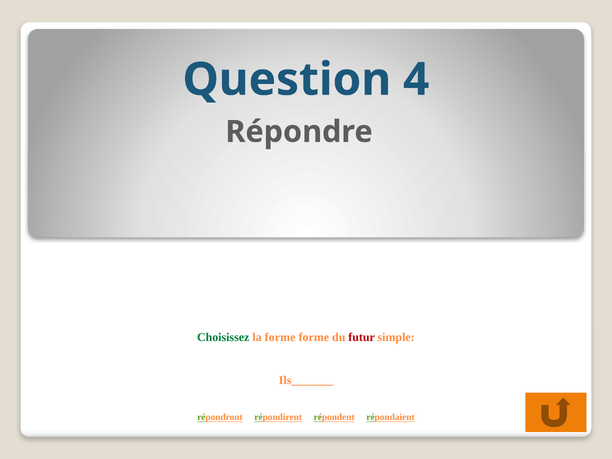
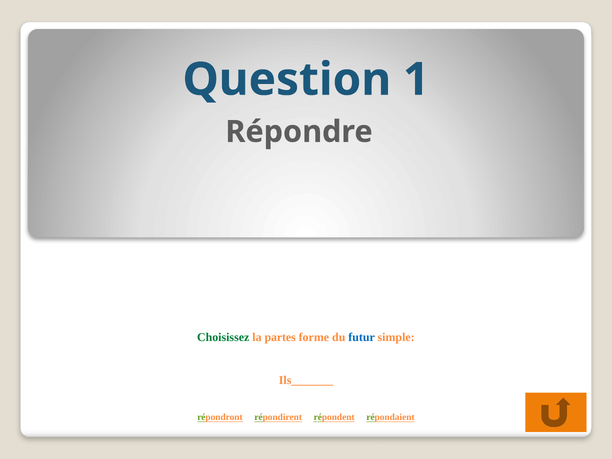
4: 4 -> 1 (416, 80)
la forme: forme -> partes (280, 337)
futur colour: red -> blue (362, 337)
